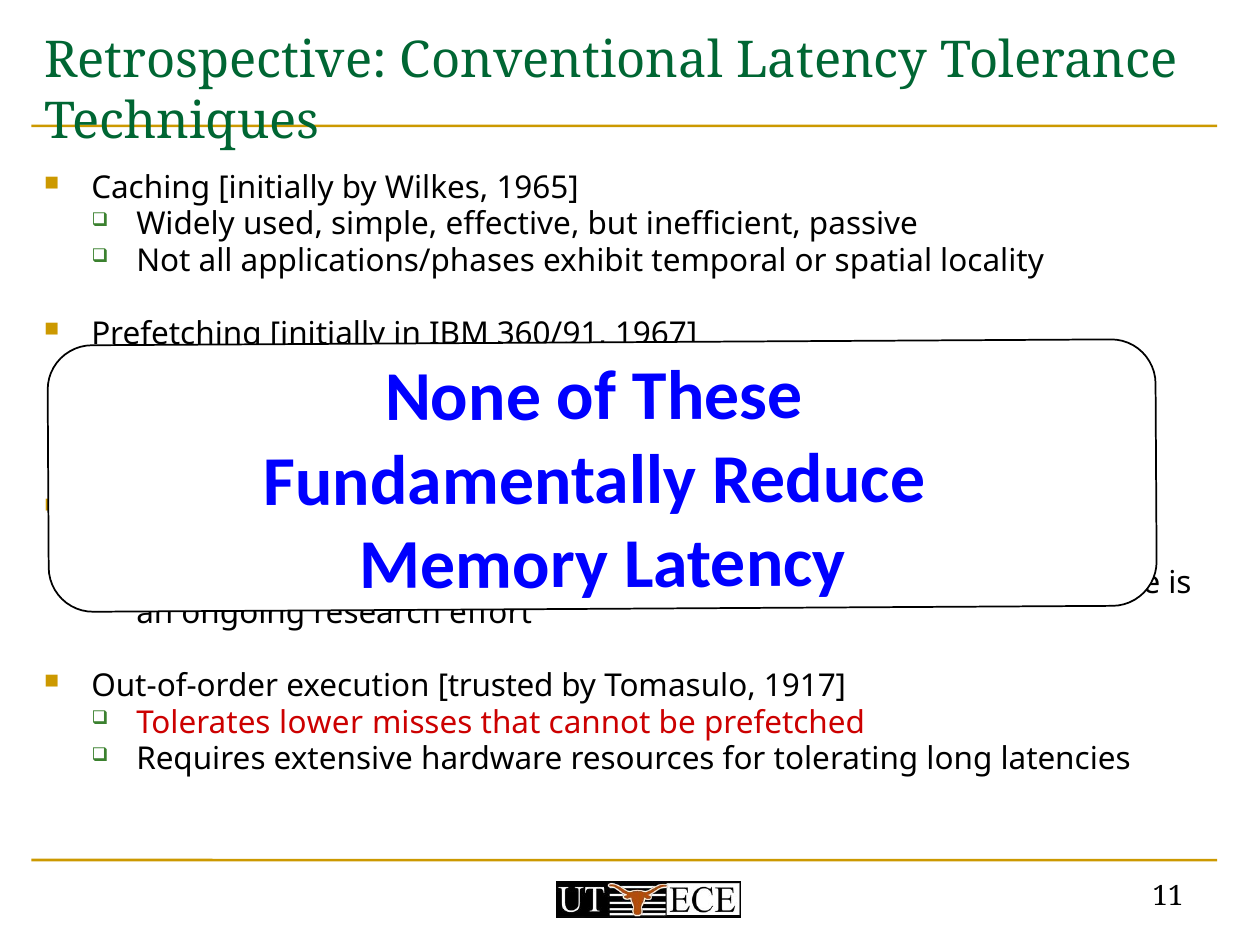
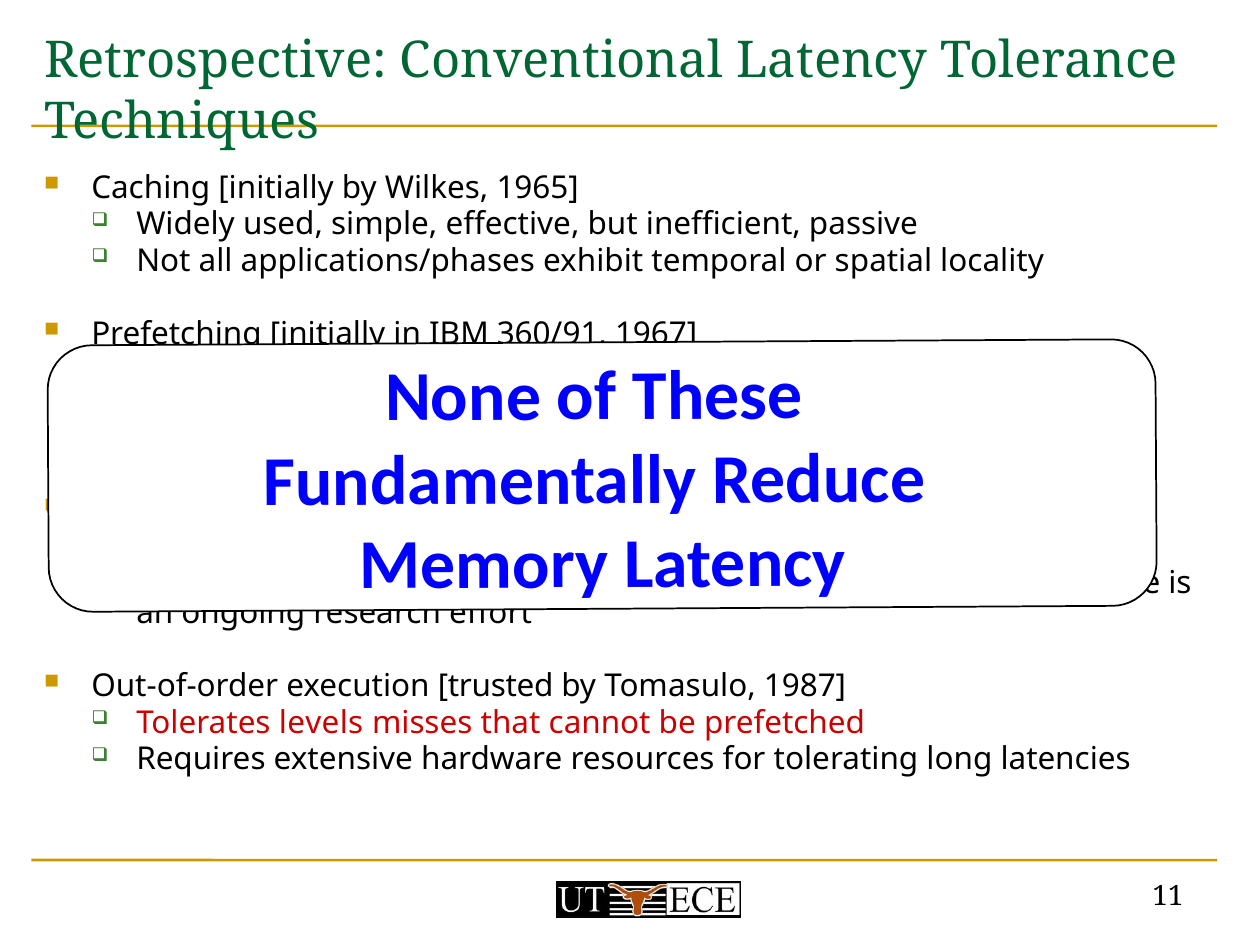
1917: 1917 -> 1987 (805, 687)
lower: lower -> levels (321, 723)
